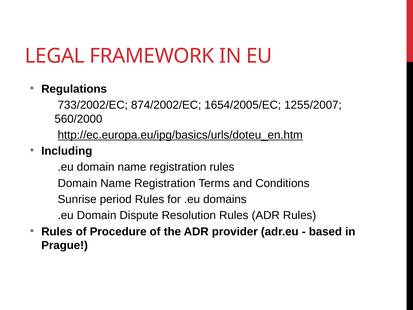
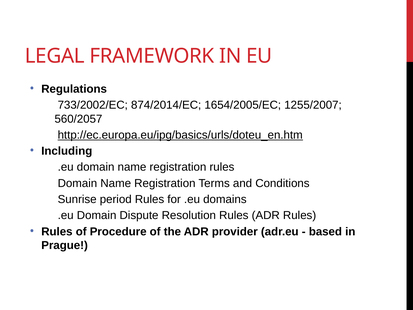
874/2002/EC: 874/2002/EC -> 874/2014/EC (166, 105)
560/2000: 560/2000 -> 560/2057 (78, 119)
